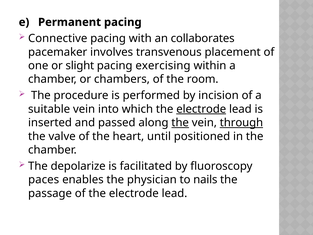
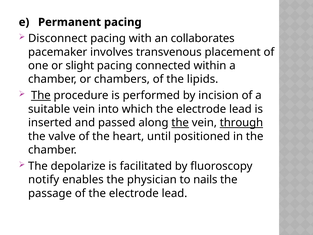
Connective: Connective -> Disconnect (58, 38)
exercising: exercising -> connected (163, 66)
room: room -> lipids (203, 79)
The underline: none -> present (41, 95)
electrode underline: present -> none (201, 109)
paces: paces -> notify (44, 180)
